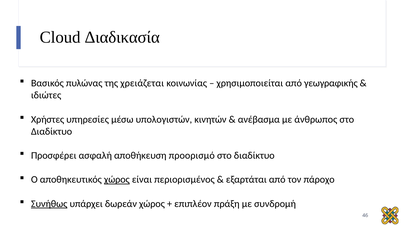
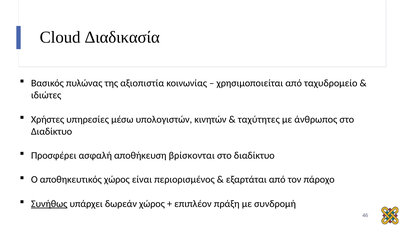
χρειάζεται: χρειάζεται -> αξιοπιστία (142, 83)
γεωγραφικής: γεωγραφικής -> ταχυδρομείο (331, 83)
ανέβασμα: ανέβασμα -> ταχύτητες (259, 119)
προορισμό: προορισμό -> βρίσκονται (192, 155)
χώρος underline: present -> none (117, 179)
